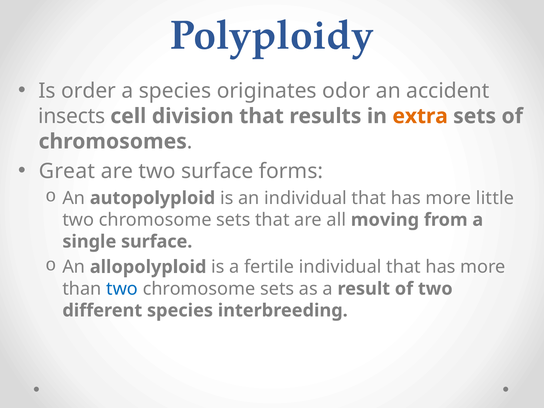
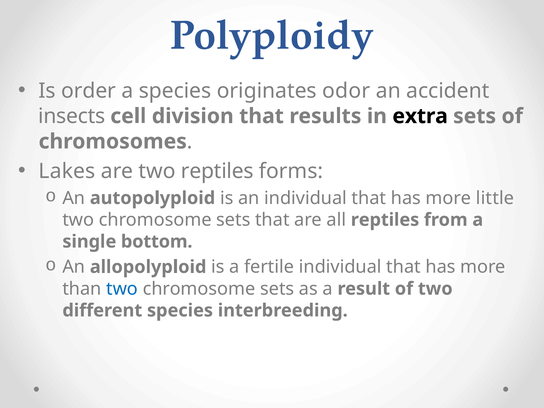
extra colour: orange -> black (420, 116)
Great: Great -> Lakes (67, 171)
two surface: surface -> reptiles (217, 171)
all moving: moving -> reptiles (385, 220)
single surface: surface -> bottom (157, 242)
